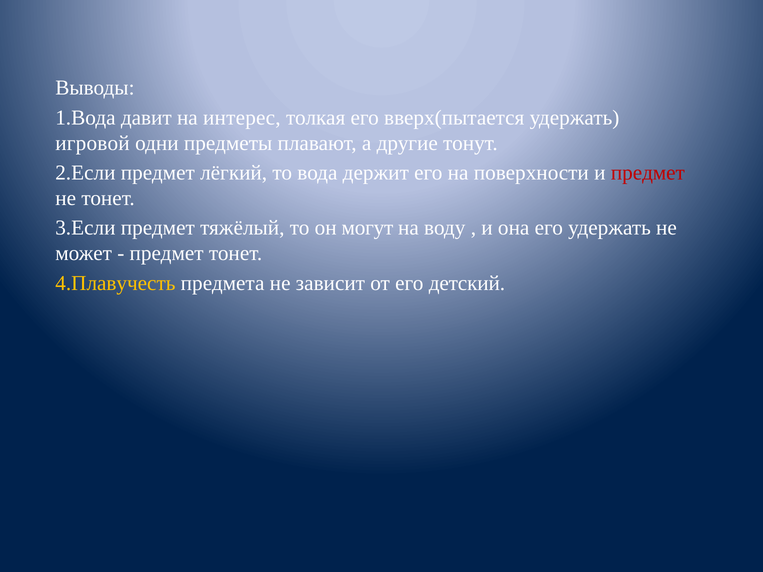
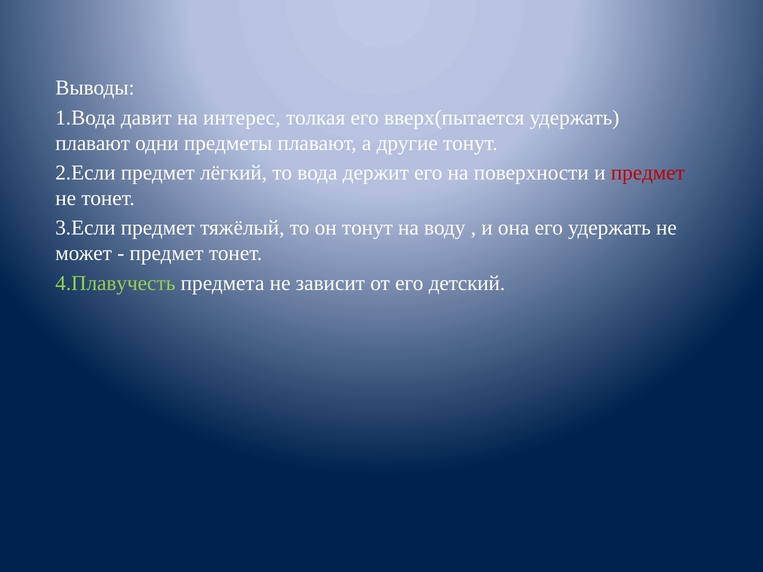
игровой: игровой -> плавают (93, 143)
он могут: могут -> тонут (367, 228)
4.Плавучесть colour: yellow -> light green (115, 283)
